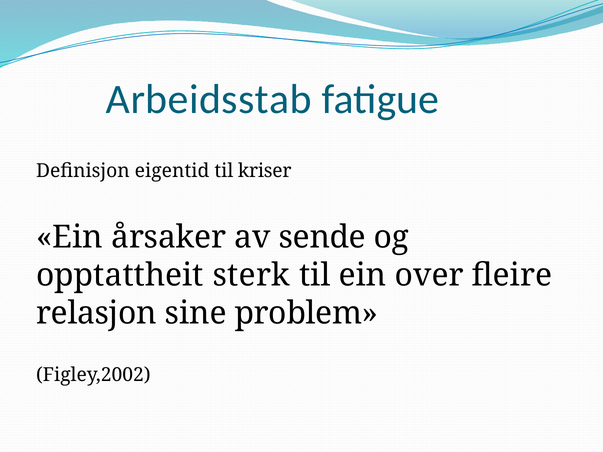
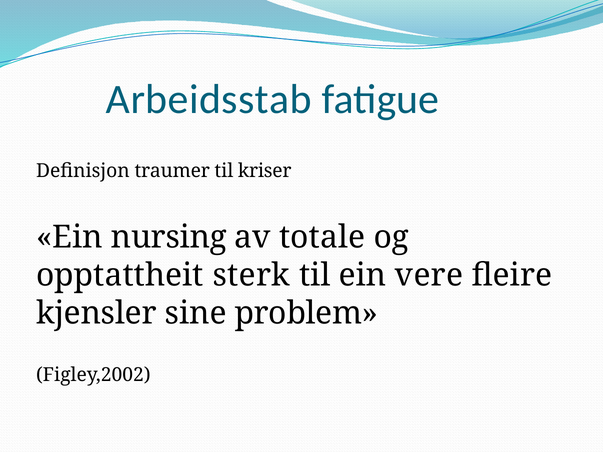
eigentid: eigentid -> traumer (172, 171)
årsaker: årsaker -> nursing (169, 237)
sende: sende -> totale (322, 237)
over: over -> vere (429, 275)
relasjon: relasjon -> kjensler (96, 314)
